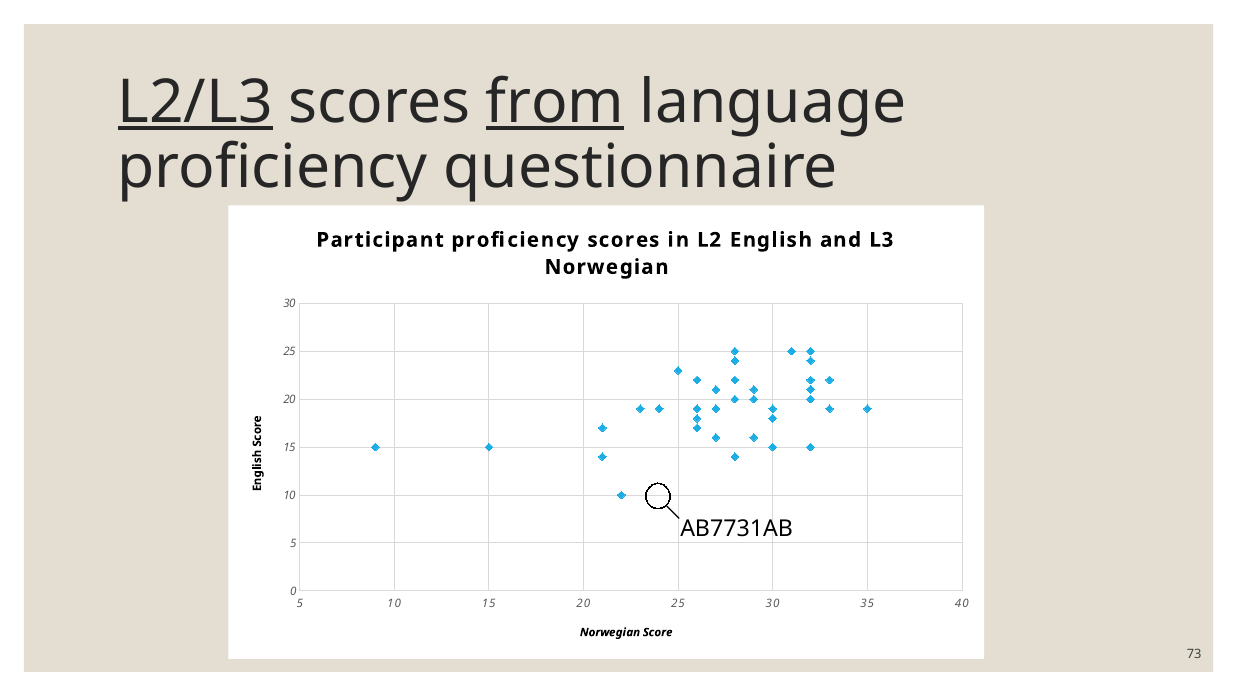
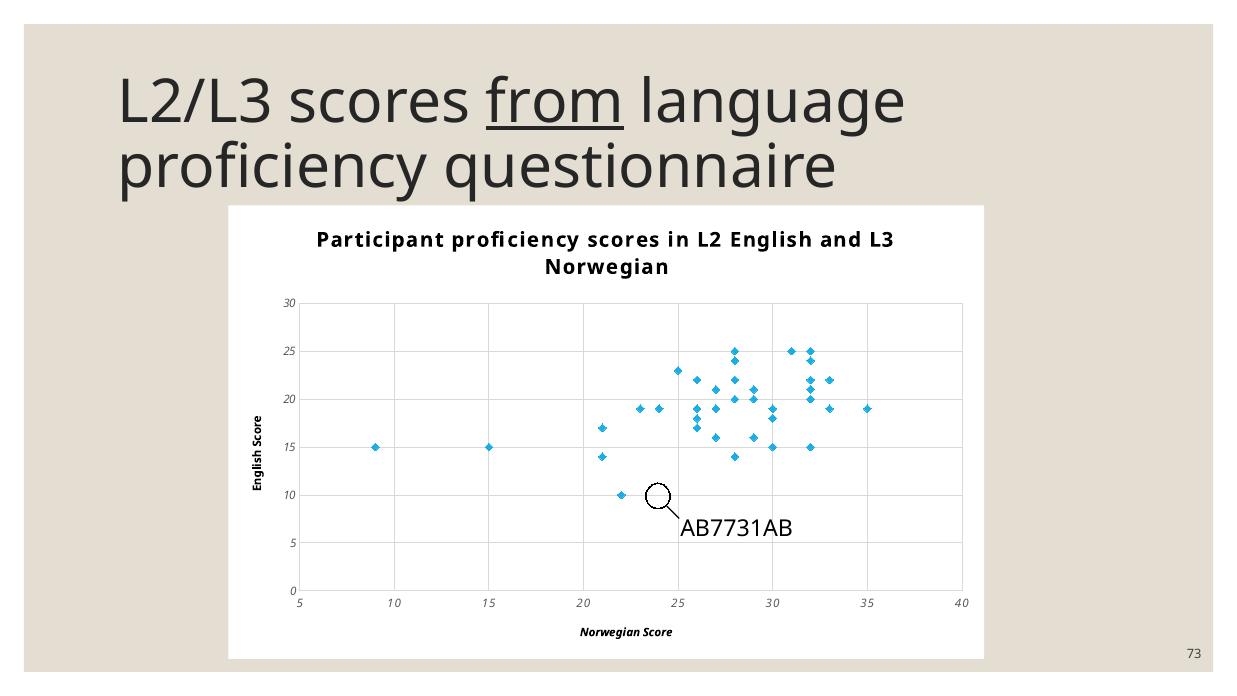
L2/L3 underline: present -> none (195, 102)
